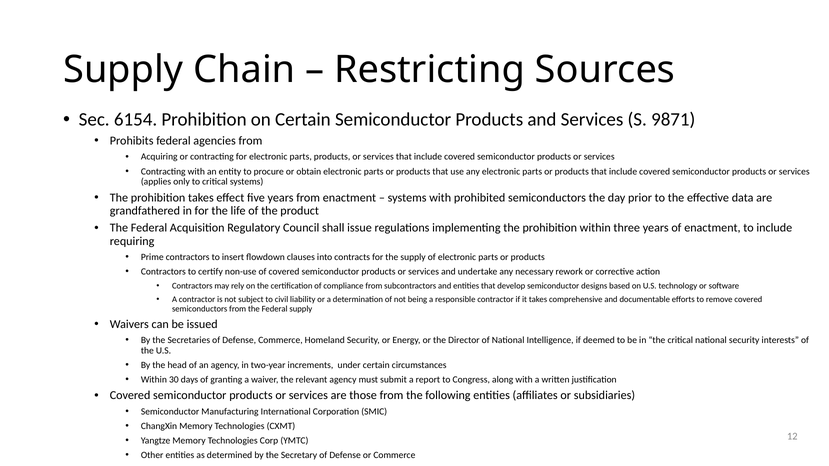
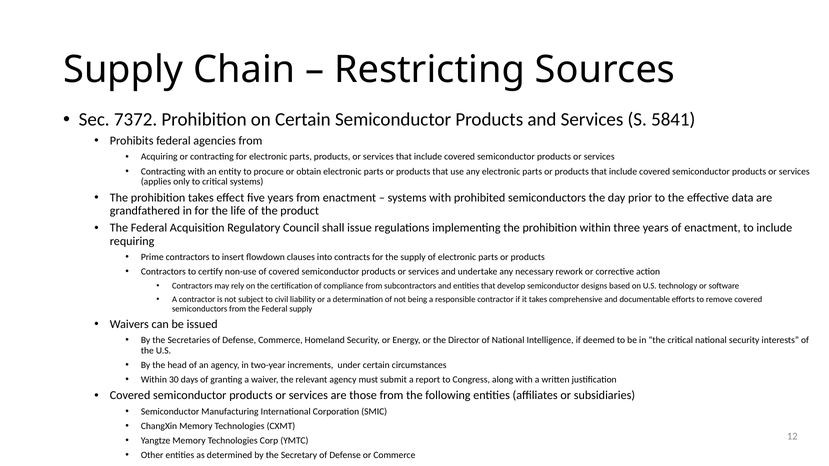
6154: 6154 -> 7372 (136, 120)
9871: 9871 -> 5841 (673, 120)
